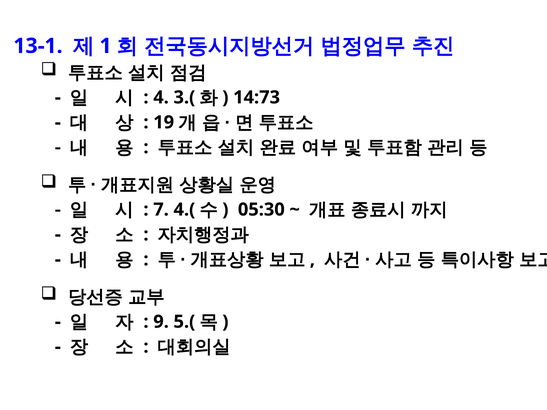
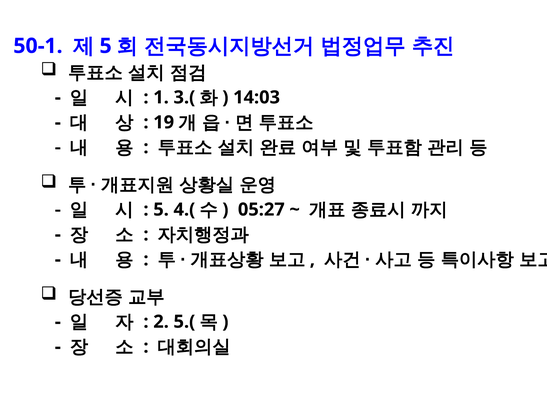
13-1: 13-1 -> 50-1 (38, 46)
1: 1 -> 5 (106, 46)
4: 4 -> 1 (161, 97)
14:73: 14:73 -> 14:03 (257, 97)
7: 7 -> 5 (161, 210)
05:30: 05:30 -> 05:27 (261, 210)
9: 9 -> 2 (161, 322)
